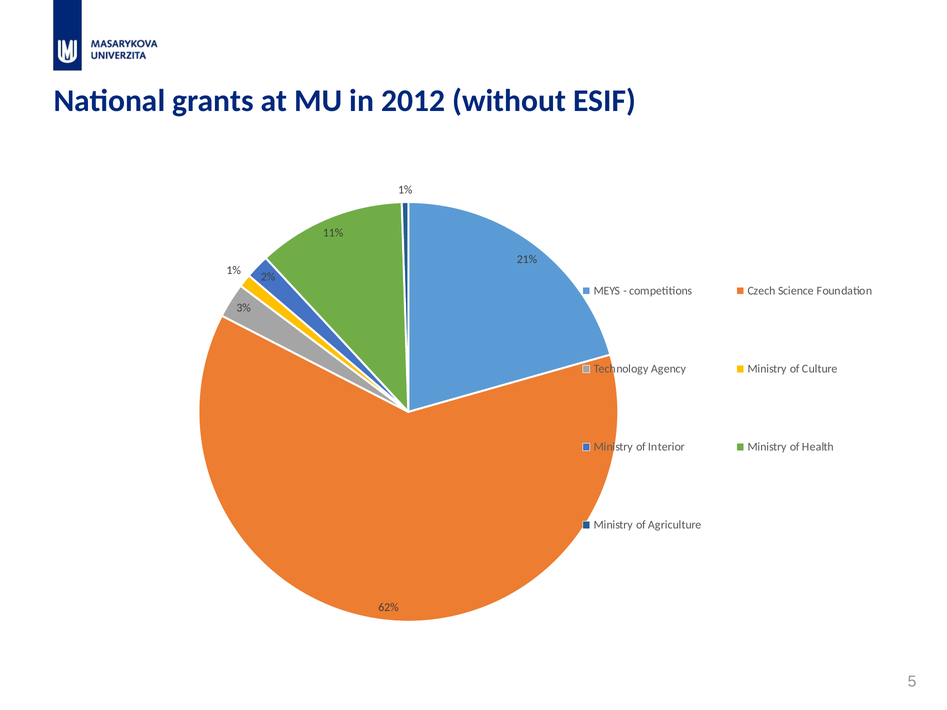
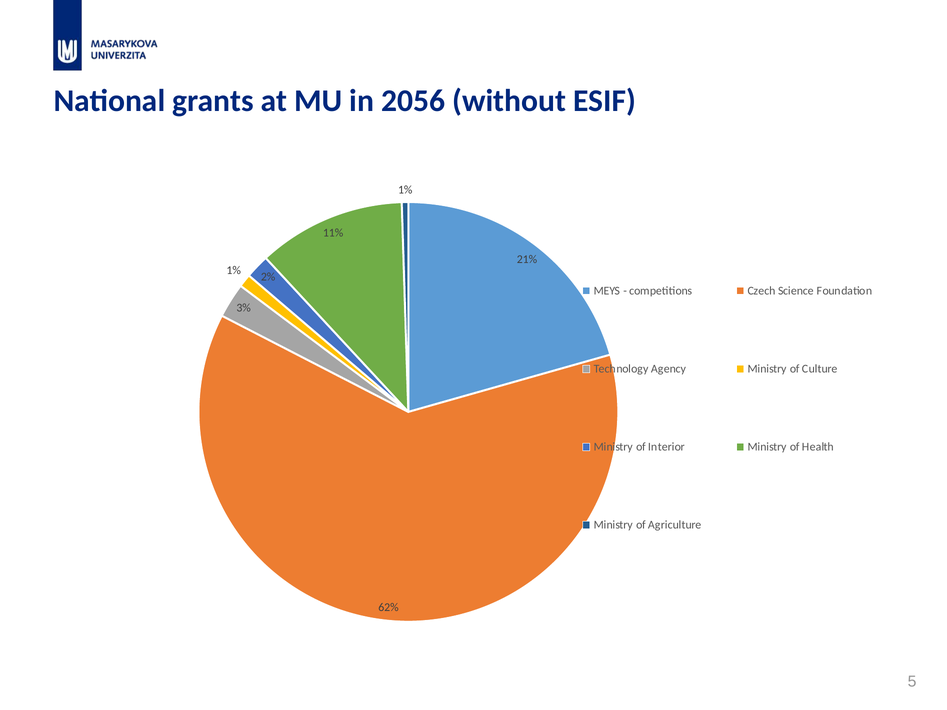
2012: 2012 -> 2056 (413, 101)
